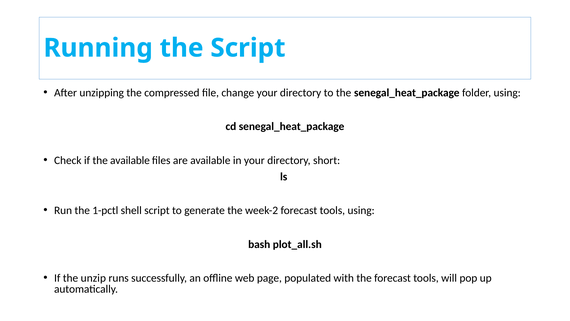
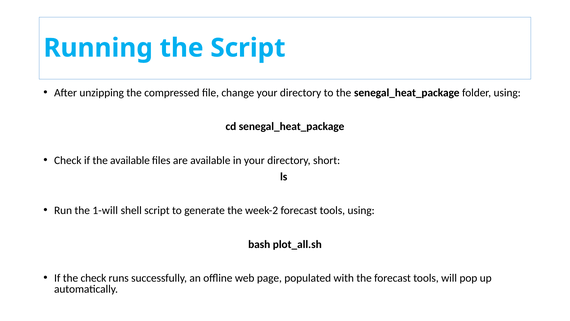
1-pctl: 1-pctl -> 1-will (105, 210)
the unzip: unzip -> check (93, 278)
